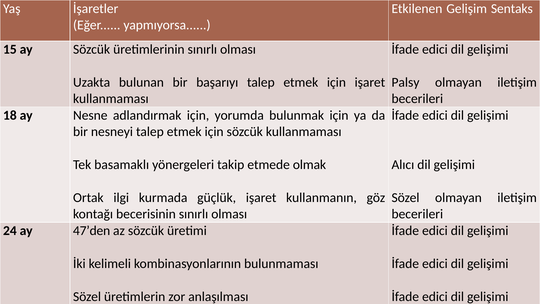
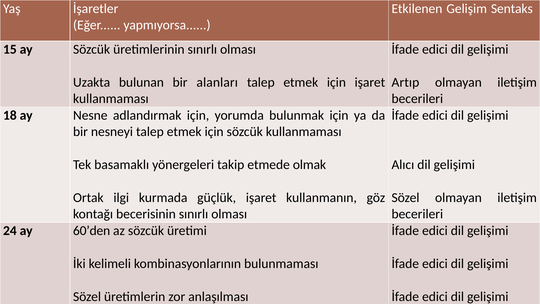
başarıyı: başarıyı -> alanları (217, 82)
Palsy: Palsy -> Artıp (405, 82)
47’den: 47’den -> 60’den (92, 230)
